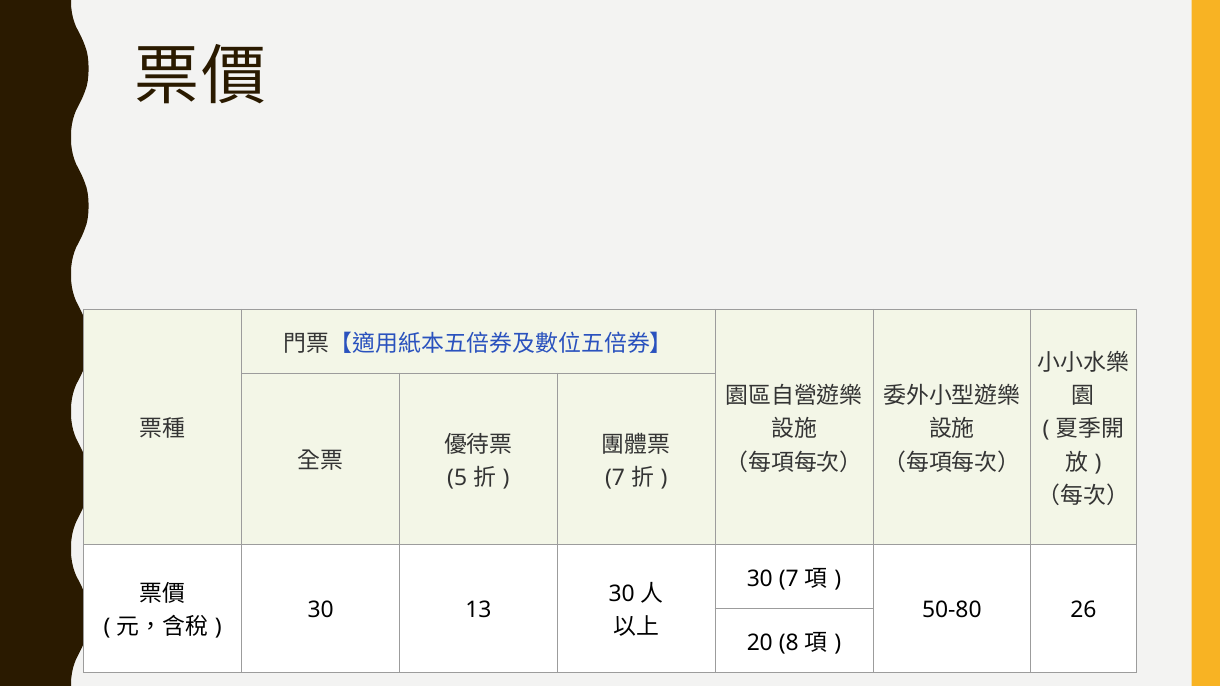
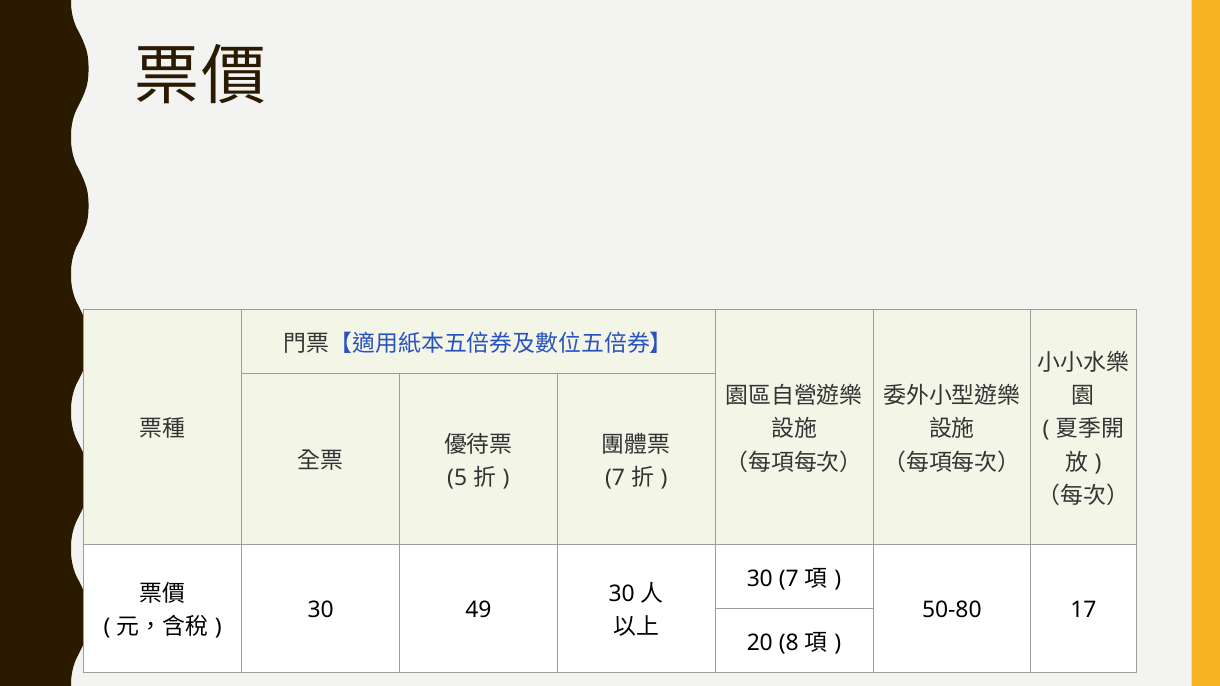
13: 13 -> 49 (478, 610)
26: 26 -> 17 (1083, 610)
